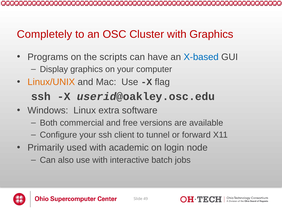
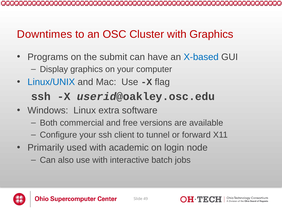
Completely: Completely -> Downtimes (45, 34)
scripts: scripts -> submit (113, 57)
Linux/UNIX colour: orange -> blue (51, 82)
